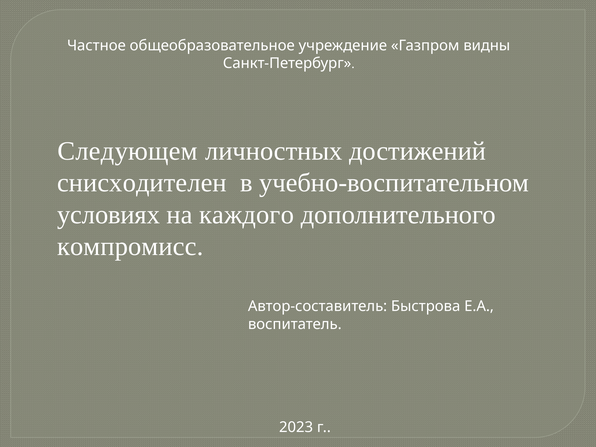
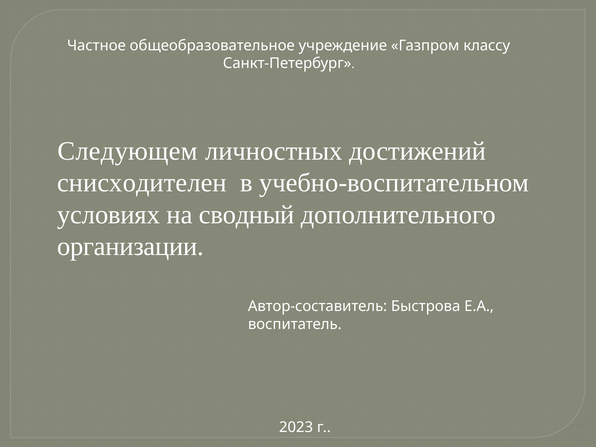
видны: видны -> классу (487, 45)
каждого: каждого -> сводный (247, 215)
компромисс: компромисс -> организации (130, 246)
